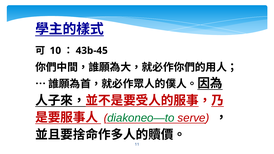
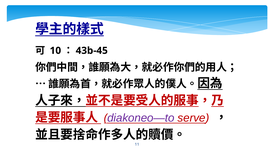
diakoneo—to colour: green -> purple (141, 118)
